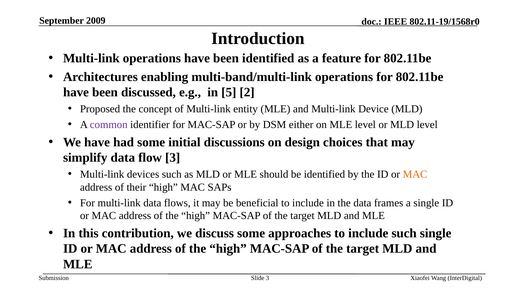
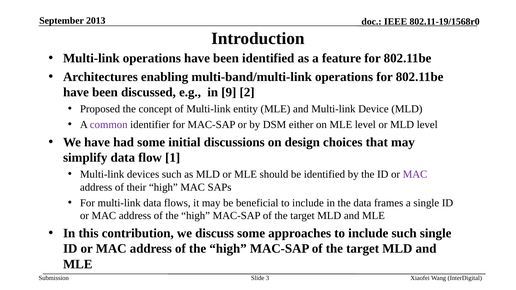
2009: 2009 -> 2013 (96, 21)
5: 5 -> 9 (229, 92)
flow 3: 3 -> 1 (173, 158)
MAC colour: orange -> purple (415, 174)
